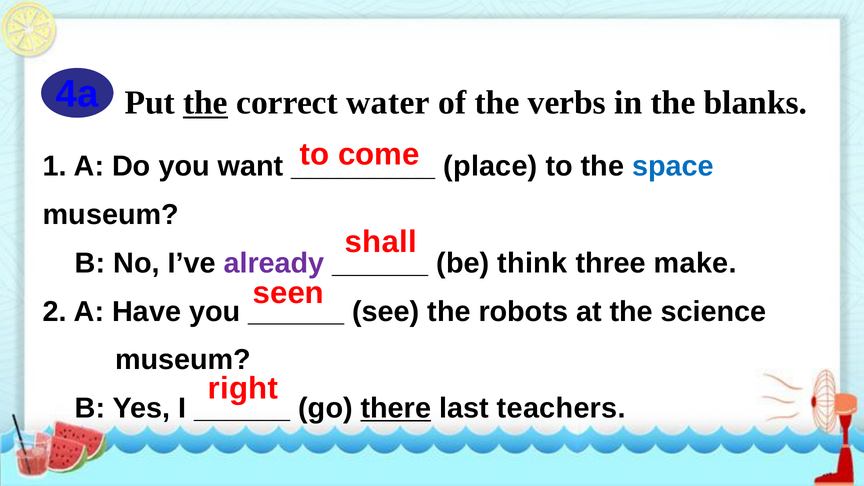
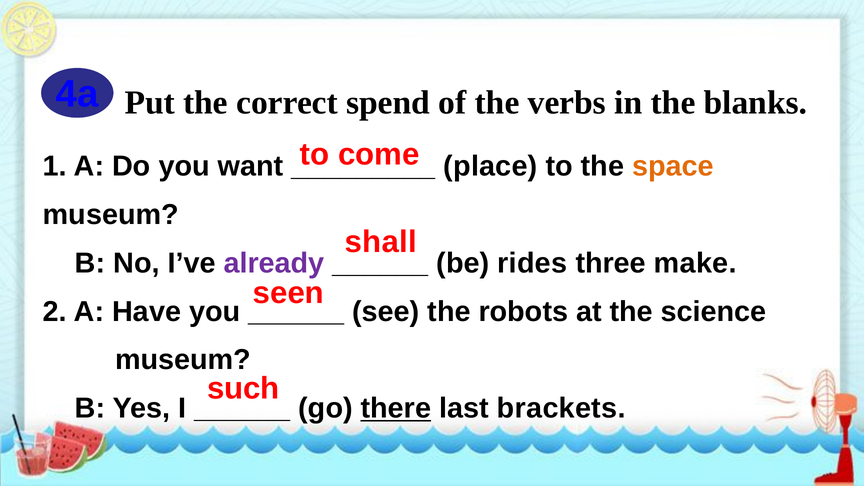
the underline: present -> none (206, 103)
water: water -> spend (388, 103)
space colour: blue -> orange (673, 166)
think: think -> rides (532, 263)
right: right -> such (243, 388)
teachers: teachers -> brackets (561, 408)
